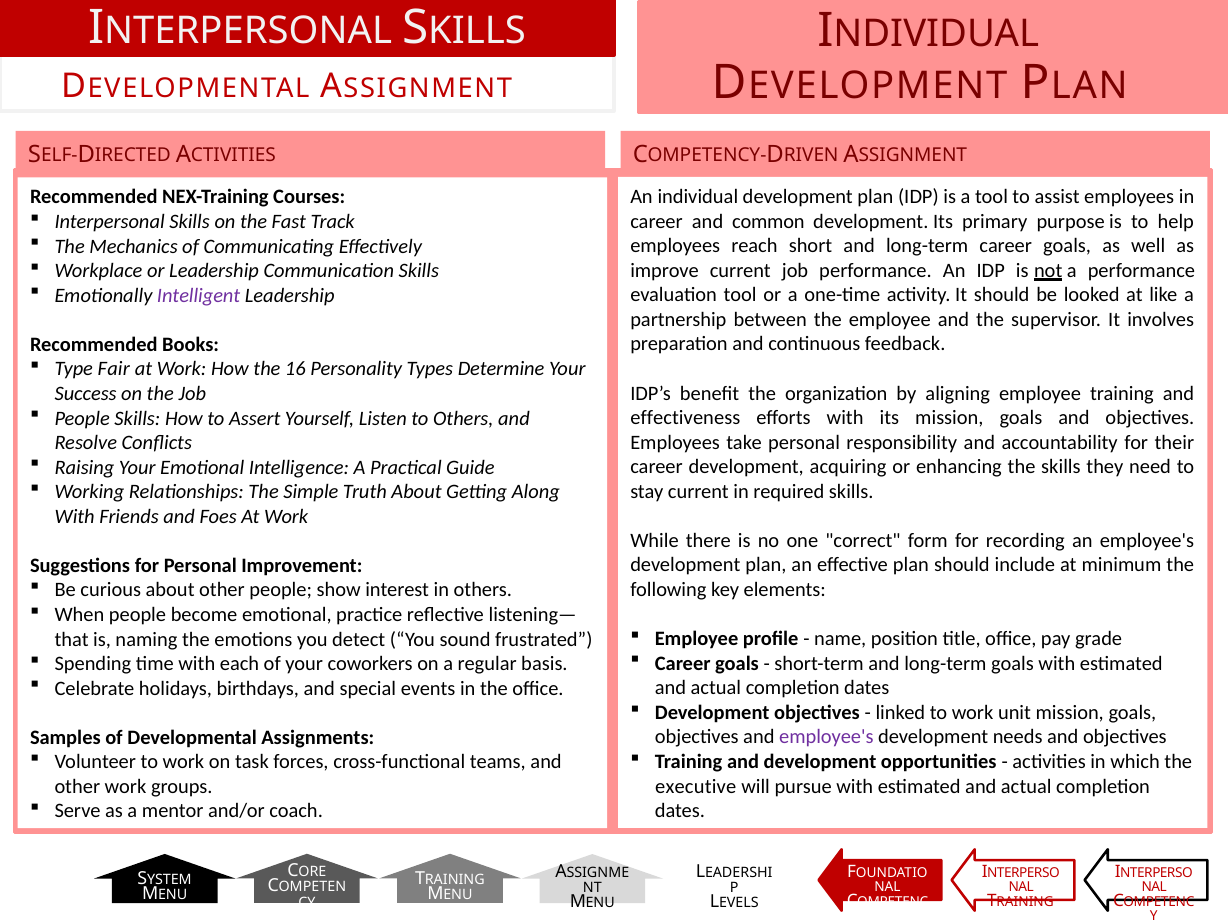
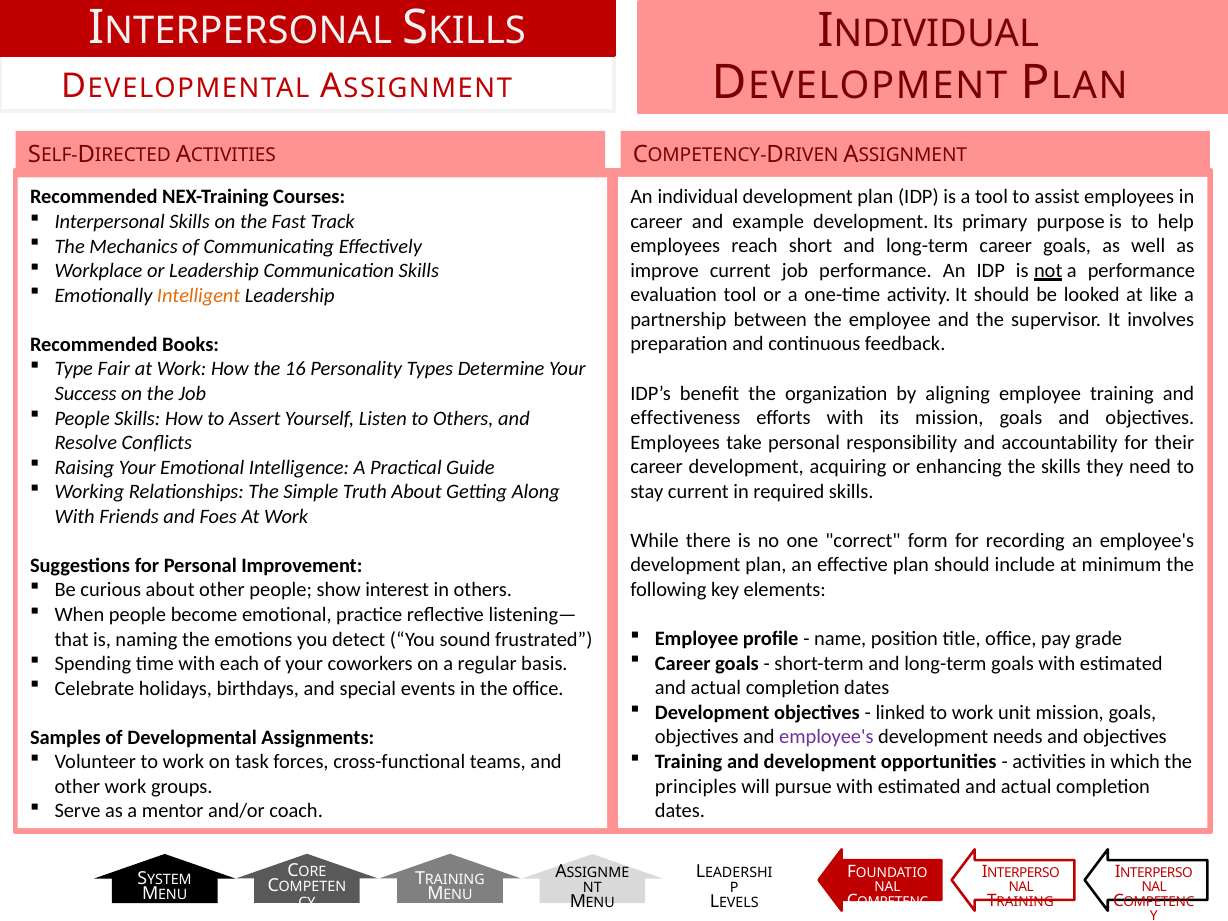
common: common -> example (768, 221)
Intelligent colour: purple -> orange (199, 295)
executive: executive -> principles (696, 786)
